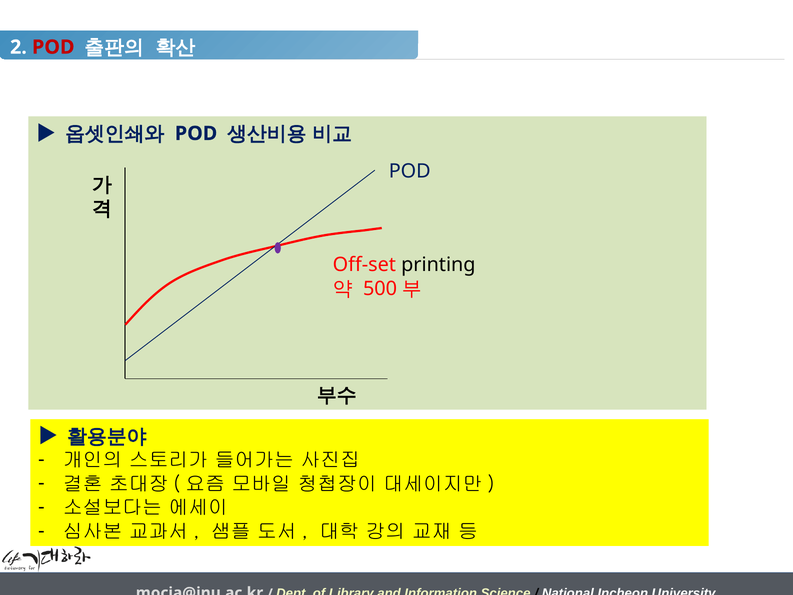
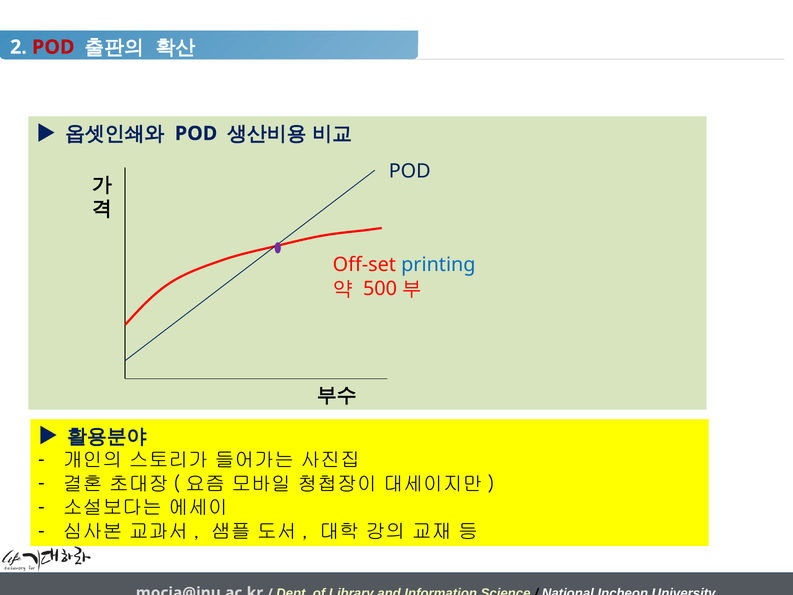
printing colour: black -> blue (438, 265)
